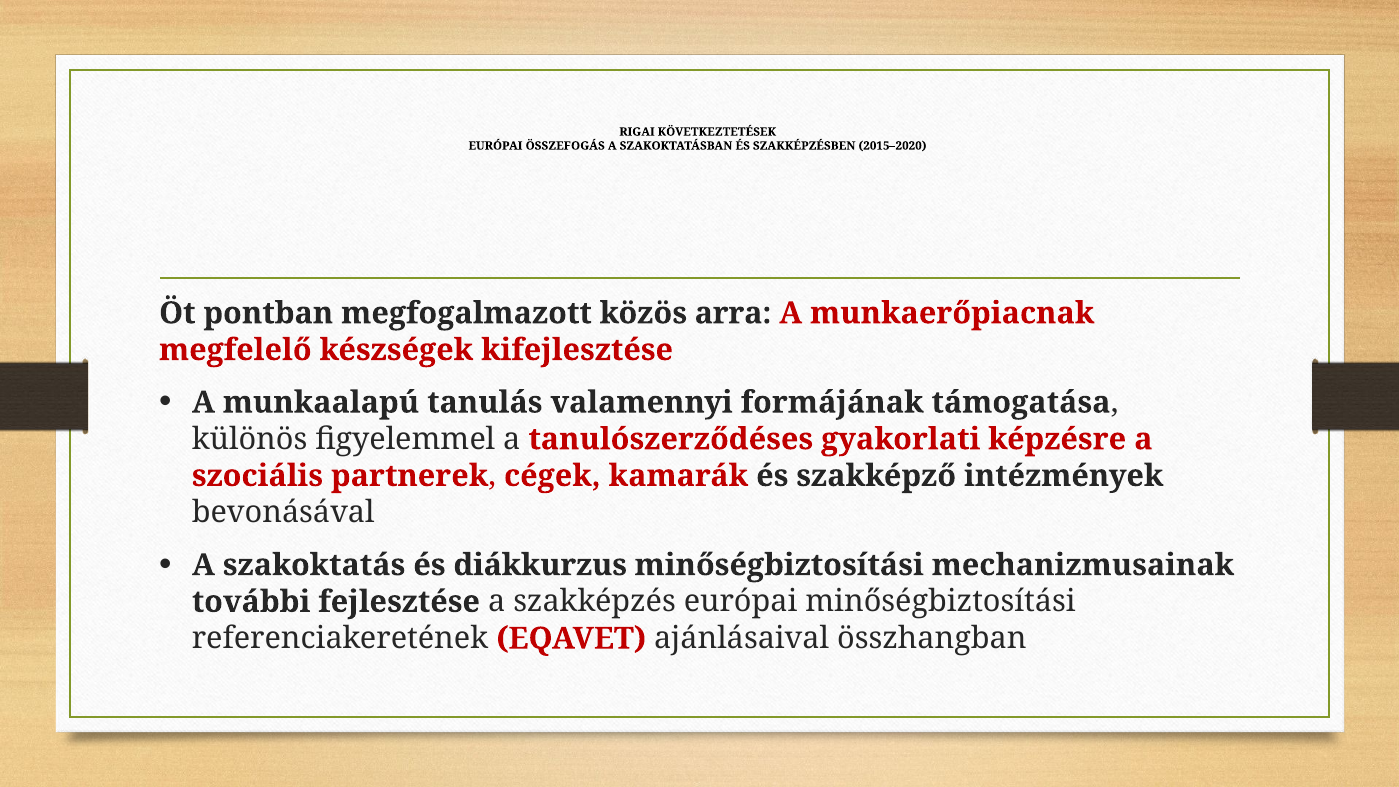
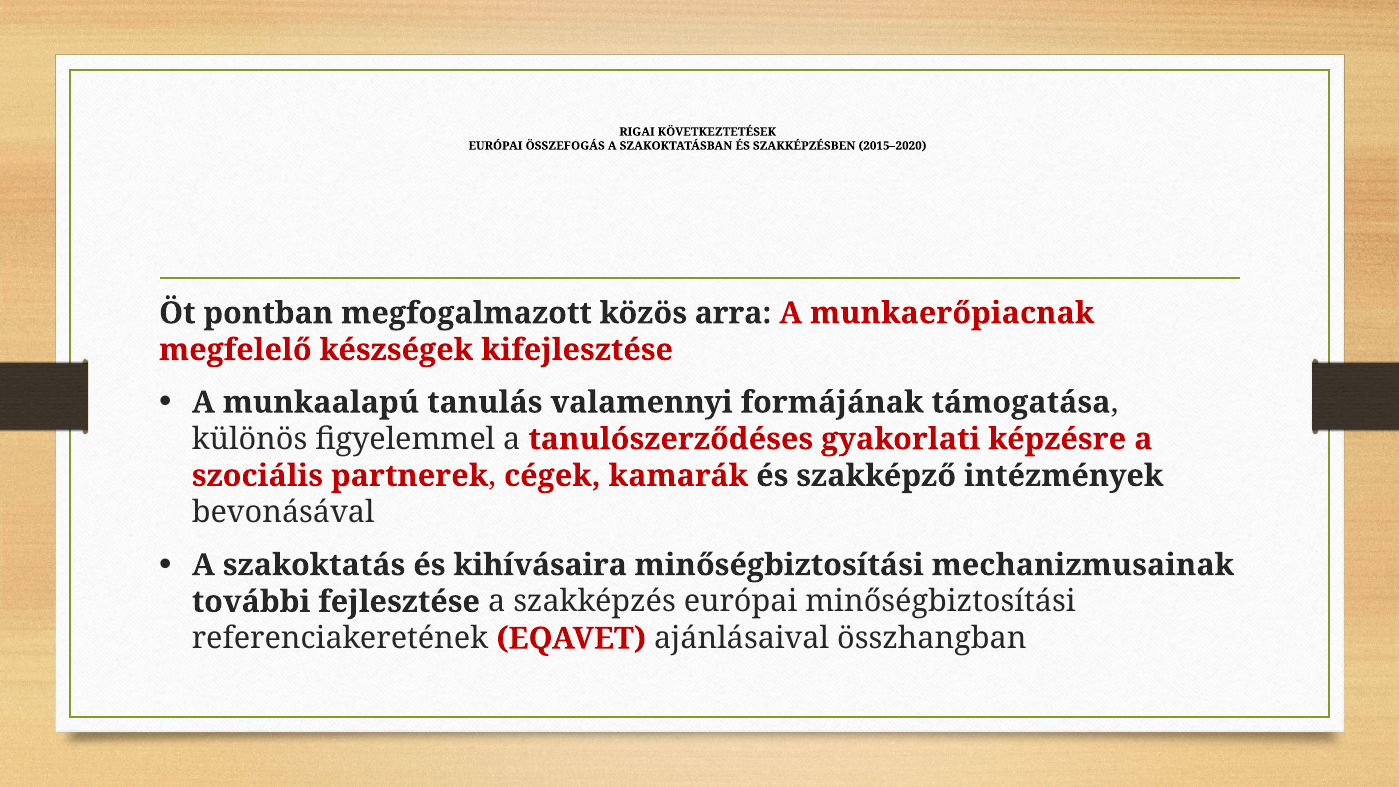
diákkurzus: diákkurzus -> kihívásaira (540, 565)
